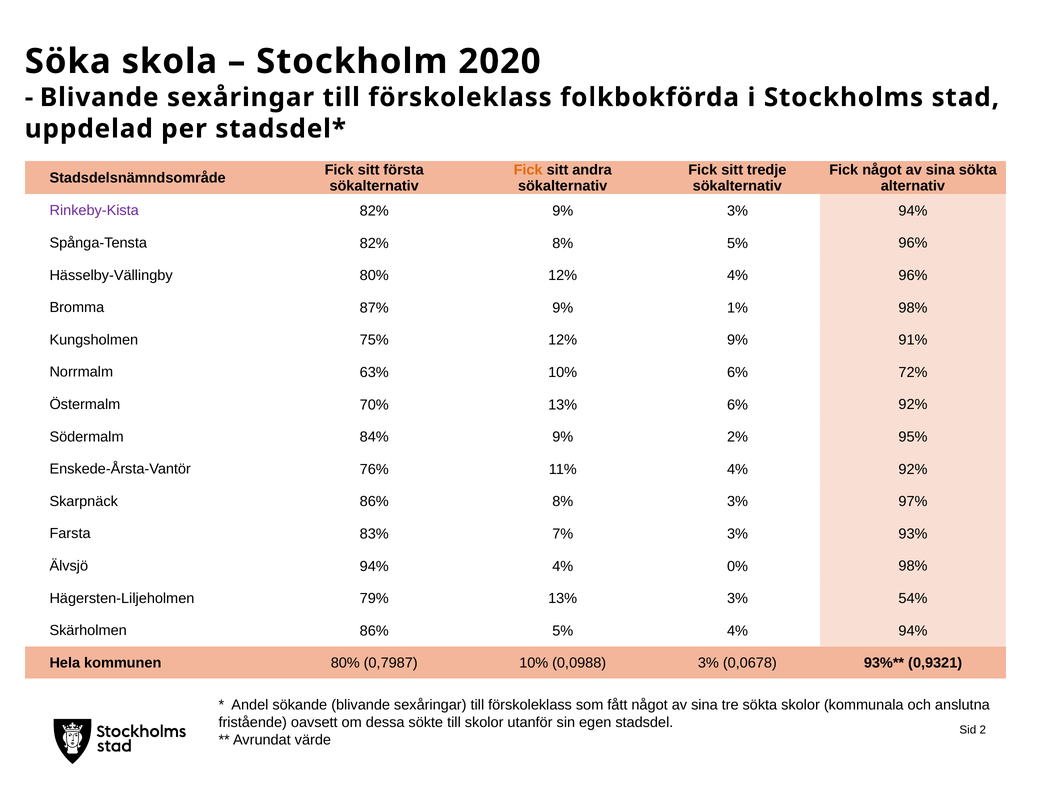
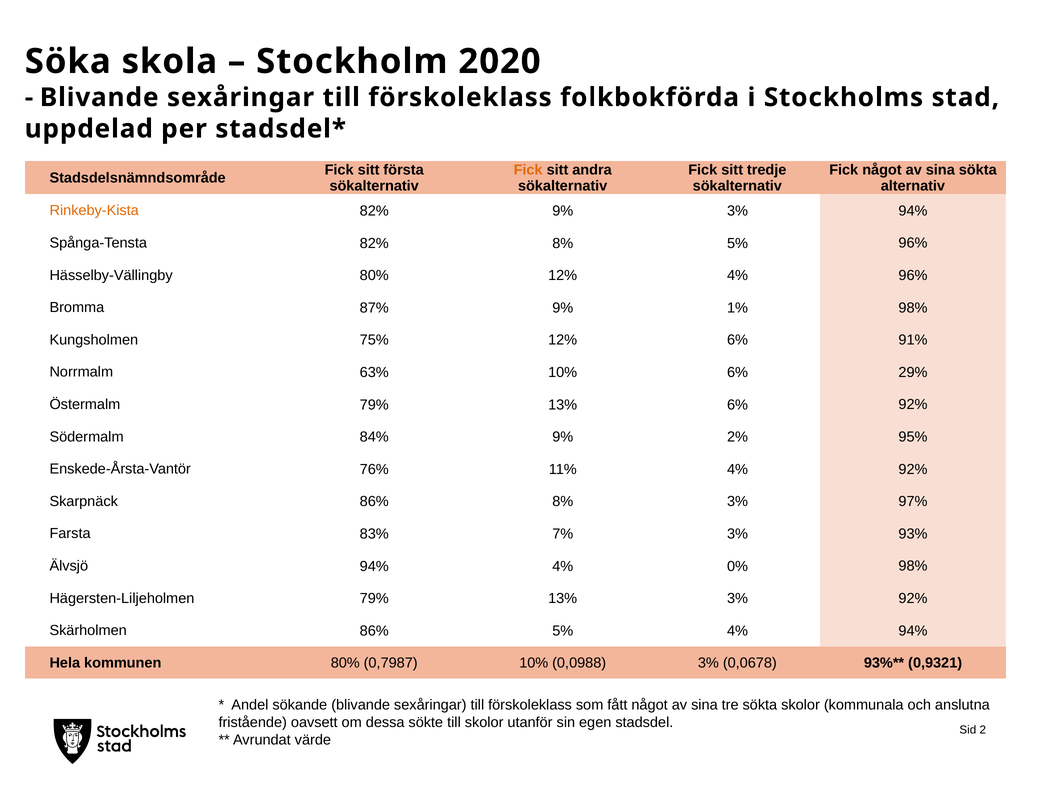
Rinkeby-Kista colour: purple -> orange (94, 211)
12% 9%: 9% -> 6% (738, 340)
72%: 72% -> 29% (913, 372)
Östermalm 70%: 70% -> 79% (374, 405)
3% 54%: 54% -> 92% (913, 599)
